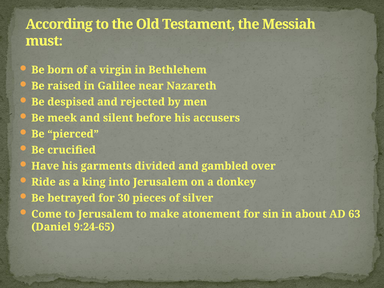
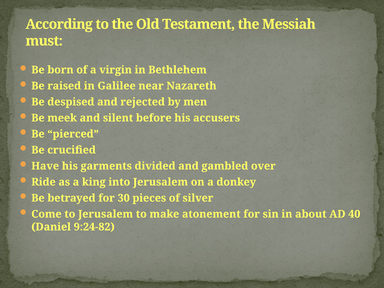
63: 63 -> 40 (354, 214)
9:24-65: 9:24-65 -> 9:24-82 (94, 227)
